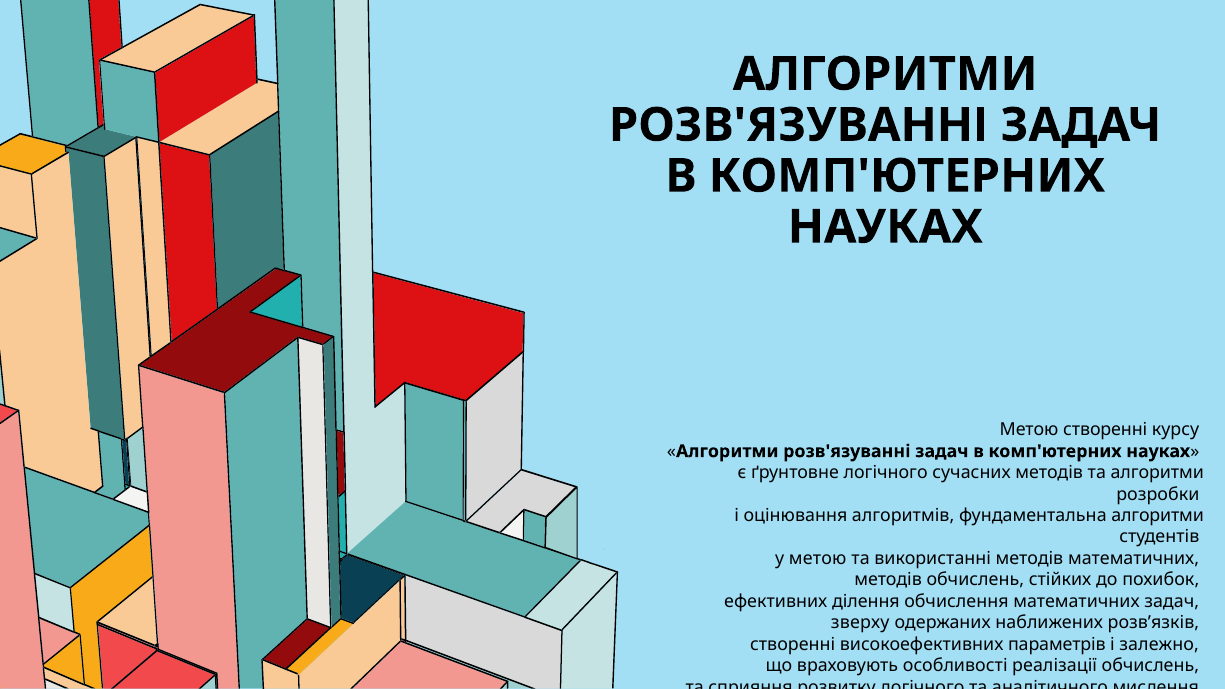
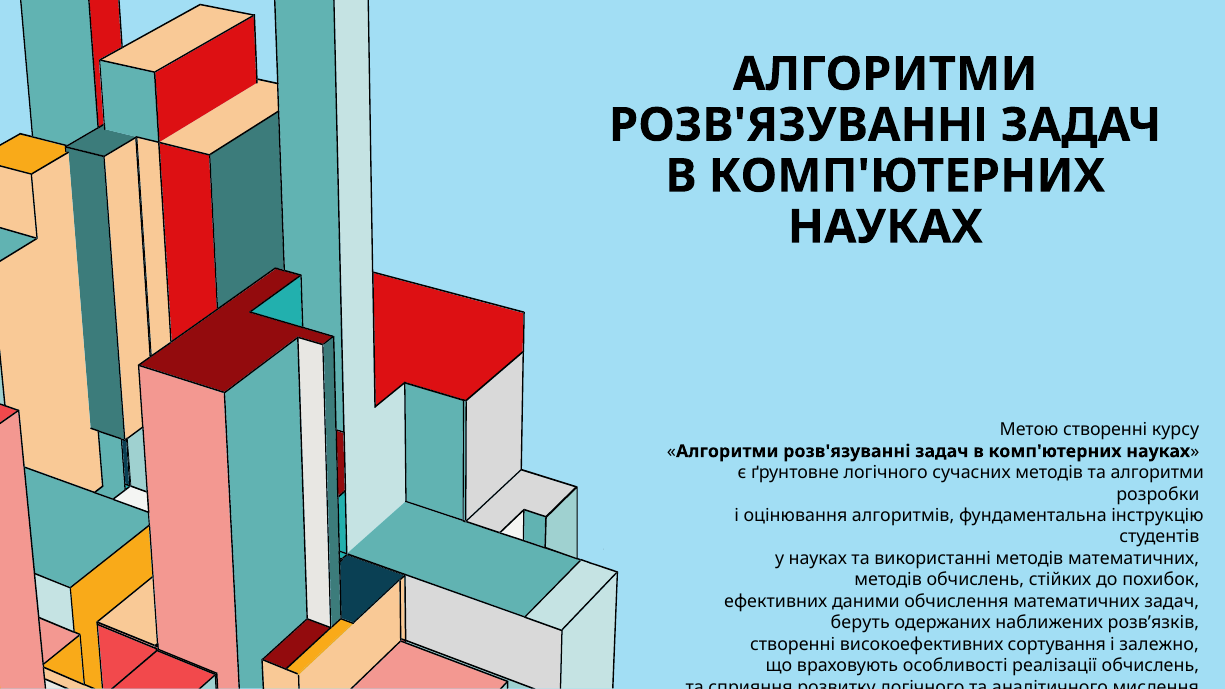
фундаментальна алгоритми: алгоритми -> інструкцію (1157, 516)
у метою: метою -> науках (818, 559)
ділення: ділення -> даними (866, 601)
зверху: зверху -> беруть (860, 623)
параметрів: параметрів -> сортування (1057, 644)
